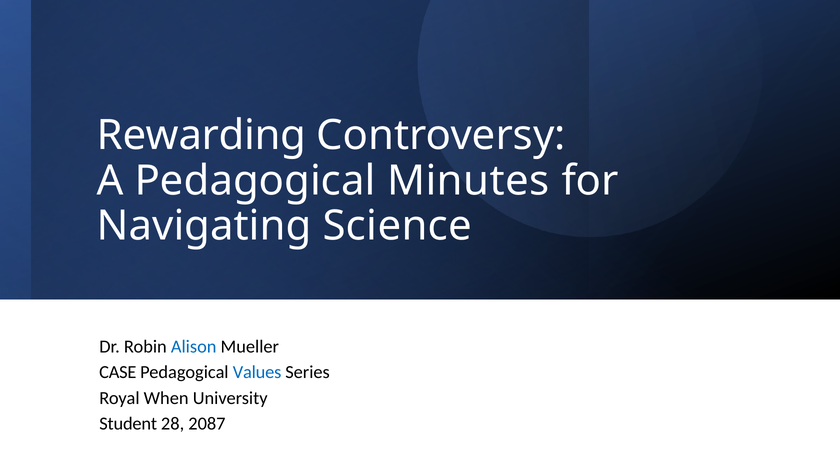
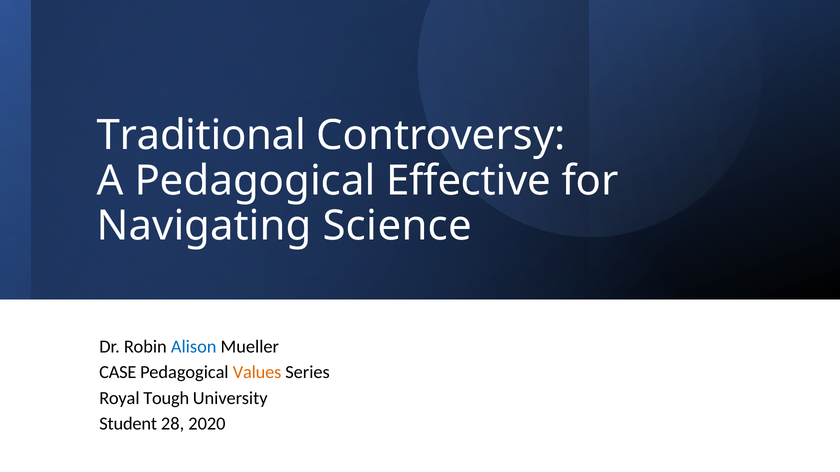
Rewarding: Rewarding -> Traditional (201, 136)
Minutes: Minutes -> Effective (469, 181)
Values colour: blue -> orange (257, 373)
When: When -> Tough (166, 398)
2087: 2087 -> 2020 (207, 424)
